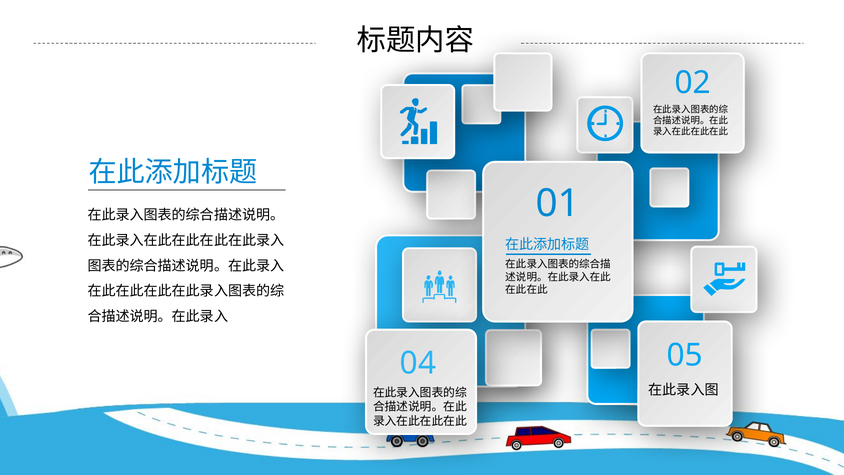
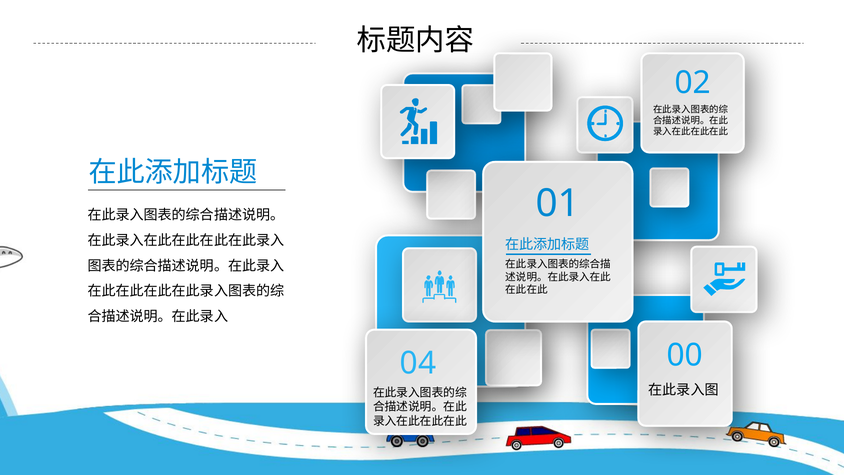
05: 05 -> 00 (685, 355)
